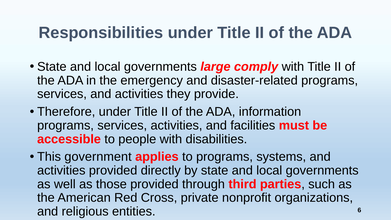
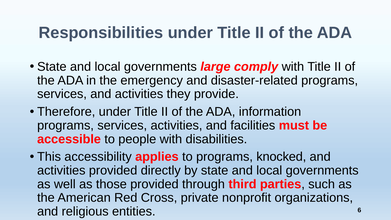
government: government -> accessibility (98, 157)
systems: systems -> knocked (281, 157)
